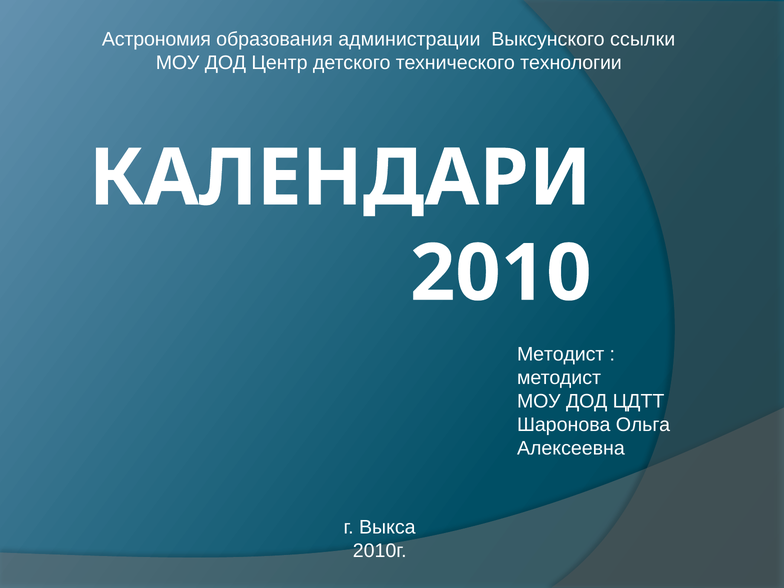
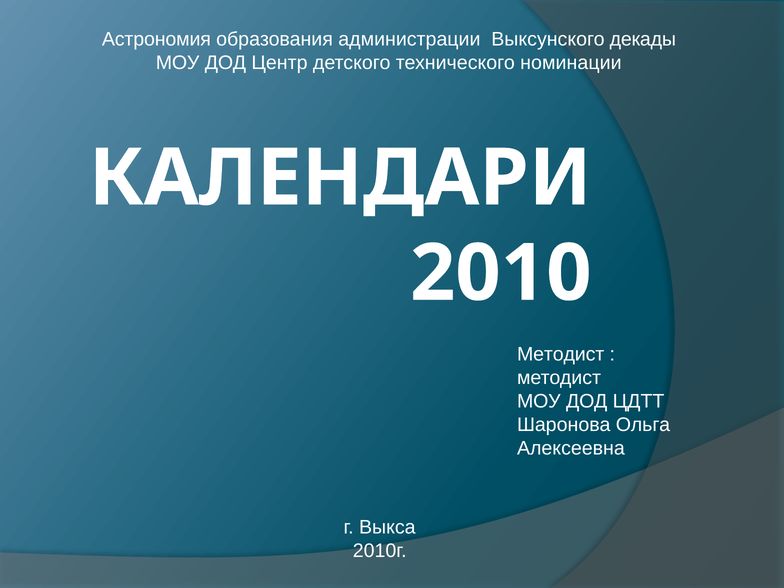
ссылки: ссылки -> декады (643, 39)
технологии: технологии -> номинации (571, 63)
